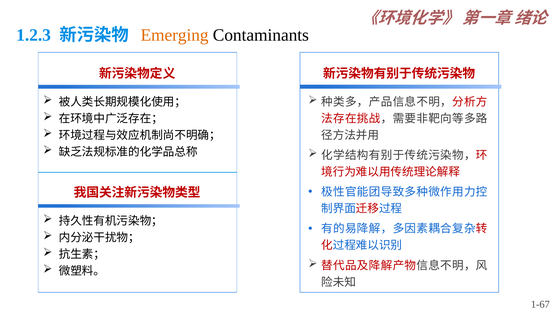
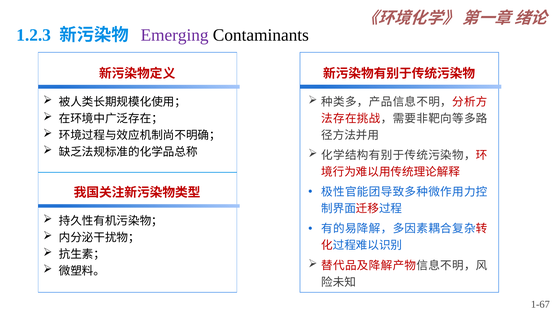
Emerging colour: orange -> purple (175, 35)
